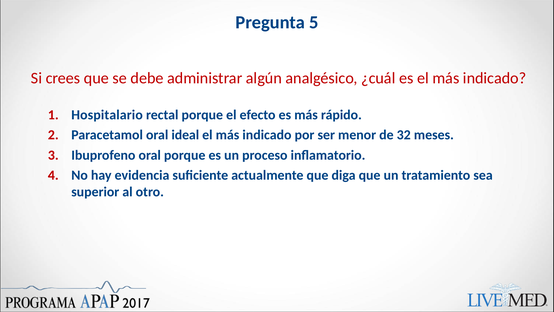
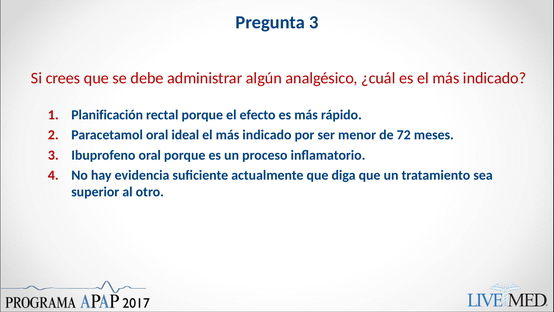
Pregunta 5: 5 -> 3 (314, 22)
Hospitalario: Hospitalario -> Planificación (107, 115)
32: 32 -> 72 (404, 135)
